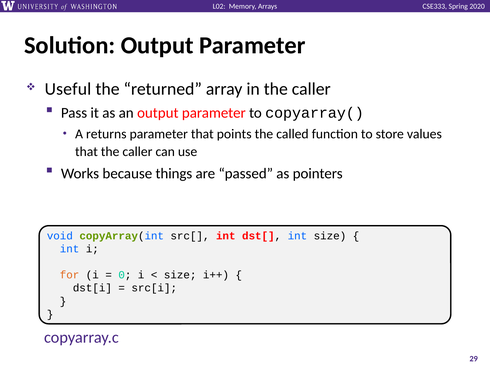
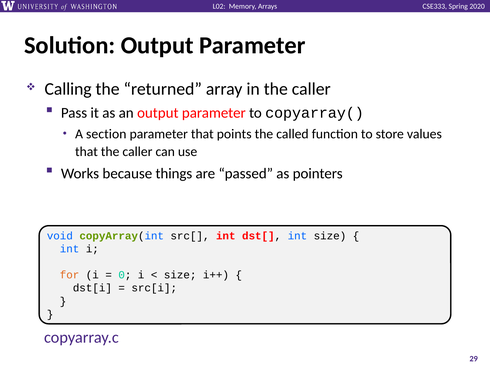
Useful: Useful -> Calling (68, 89)
returns: returns -> section (106, 134)
